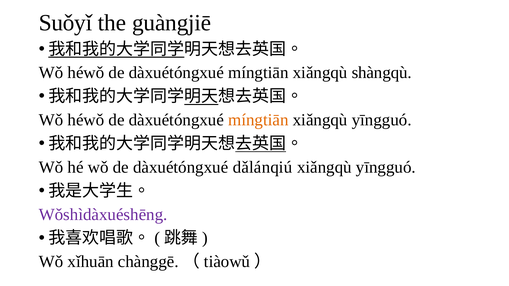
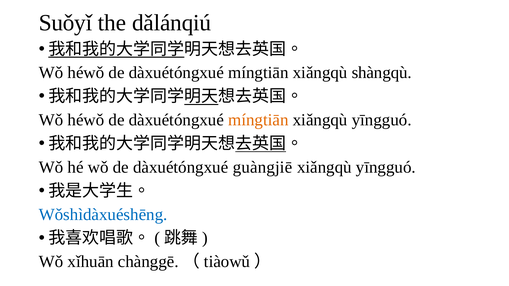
guàngjiē: guàngjiē -> dǎlánqiú (172, 23)
dǎlánqiú: dǎlánqiú -> guàngjiē (263, 167)
Wǒshìdàxuéshēng colour: purple -> blue (103, 215)
